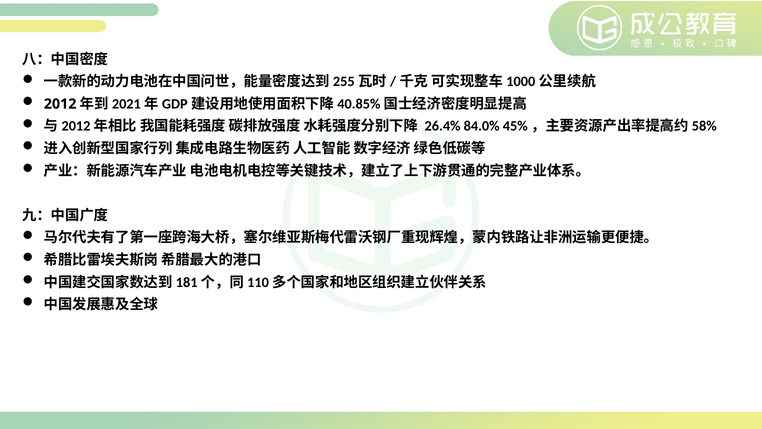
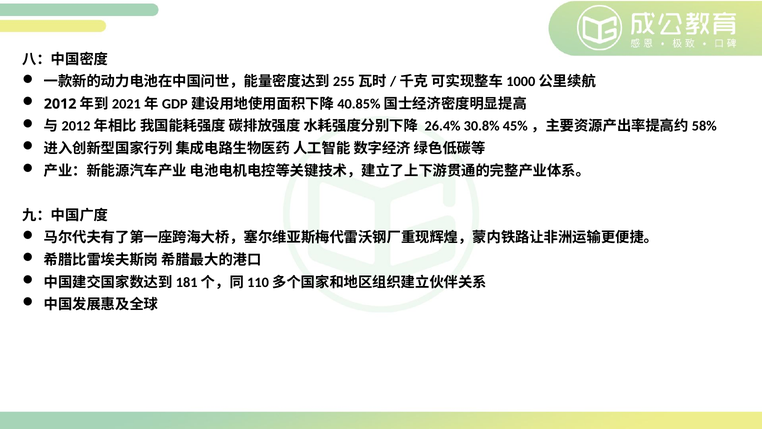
84.0%: 84.0% -> 30.8% (482, 126)
